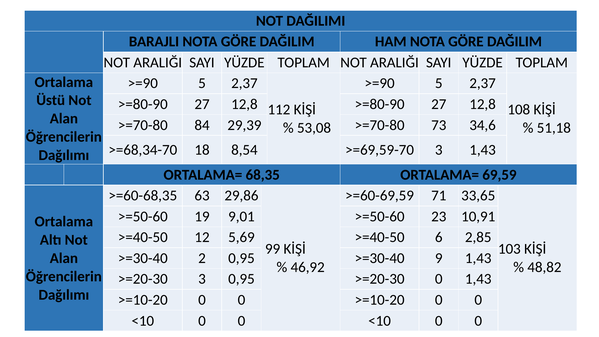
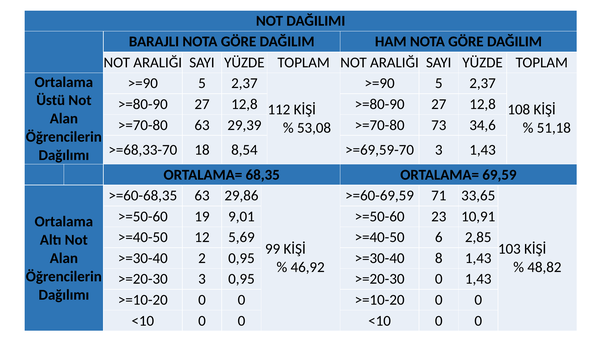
>=70-80 84: 84 -> 63 (202, 125)
>=68,34-70: >=68,34-70 -> >=68,33-70 (143, 150)
9: 9 -> 8 (439, 258)
